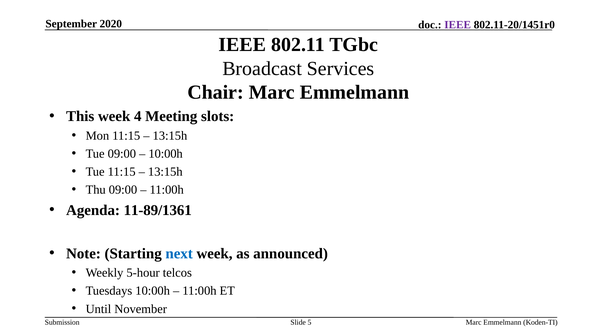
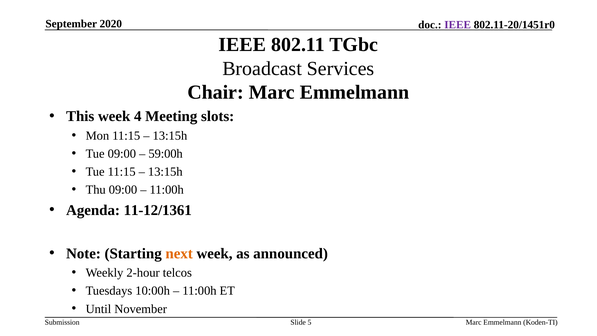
10:00h: 10:00h -> 59:00h (166, 154)
11-89/1361: 11-89/1361 -> 11-12/1361 (158, 210)
next colour: blue -> orange (179, 253)
5-hour: 5-hour -> 2-hour (143, 273)
